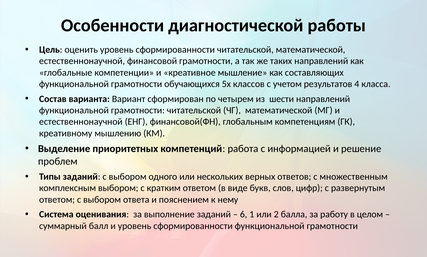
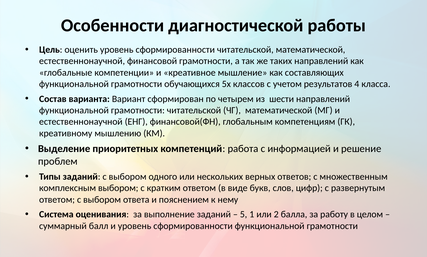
6: 6 -> 5 (244, 215)
